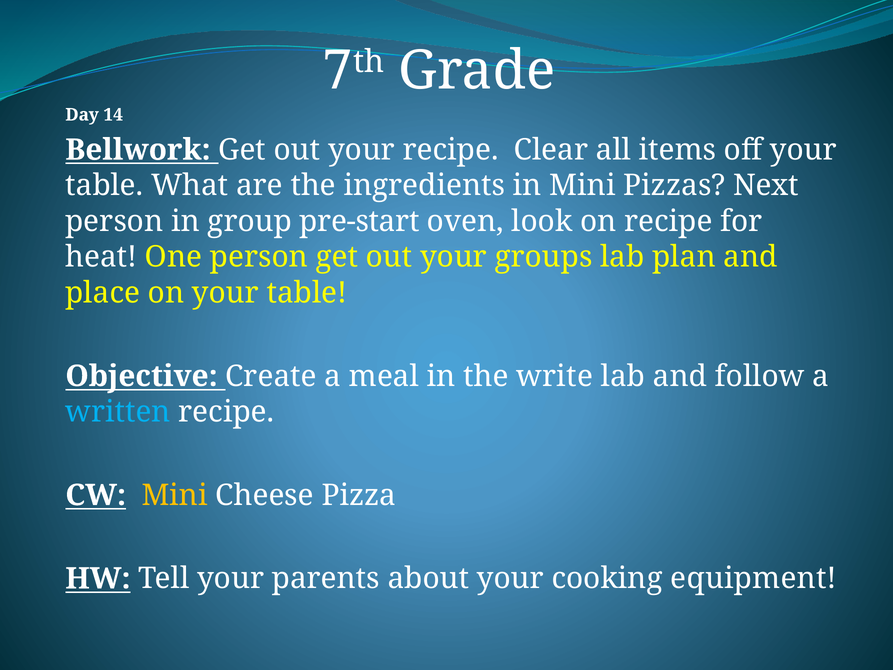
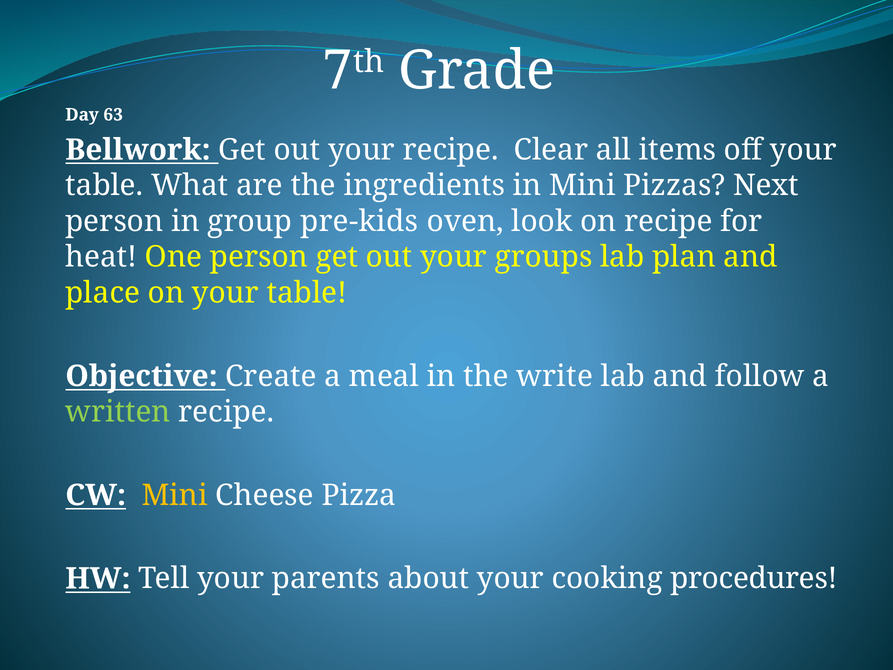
14: 14 -> 63 (113, 115)
pre-start: pre-start -> pre-kids (359, 221)
written colour: light blue -> light green (118, 412)
equipment: equipment -> procedures (754, 578)
